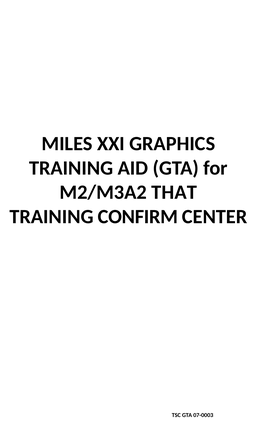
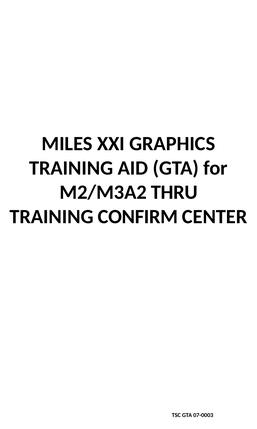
THAT: THAT -> THRU (174, 192)
